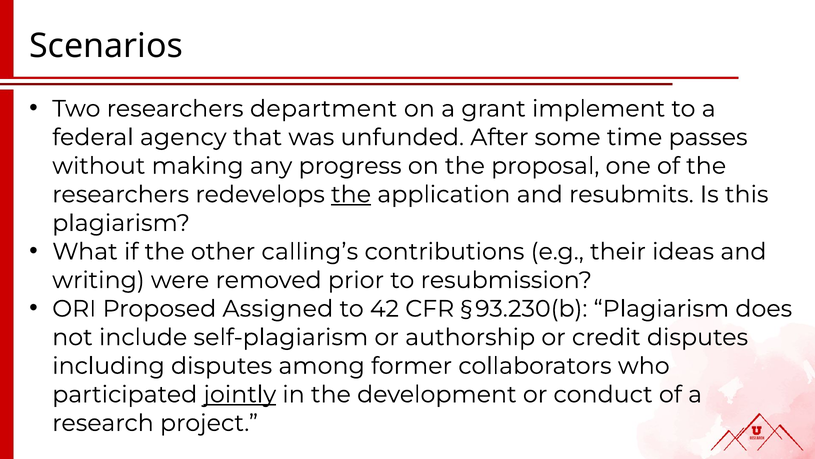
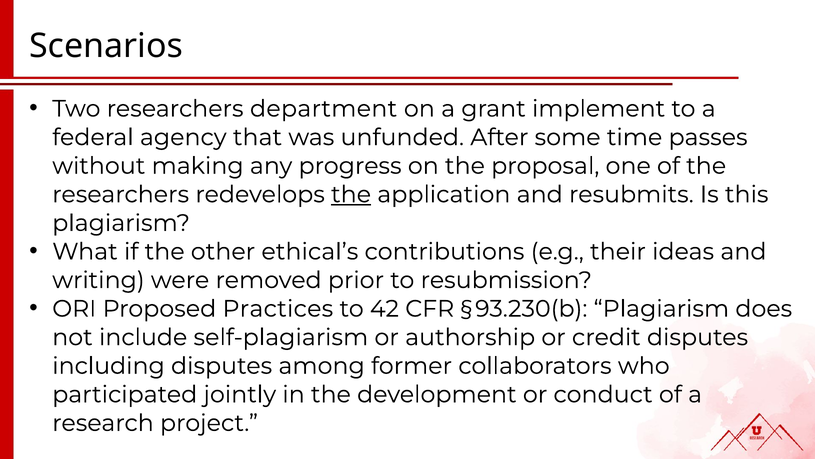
calling’s: calling’s -> ethical’s (310, 251)
Assigned: Assigned -> Practices (278, 308)
jointly underline: present -> none (240, 394)
